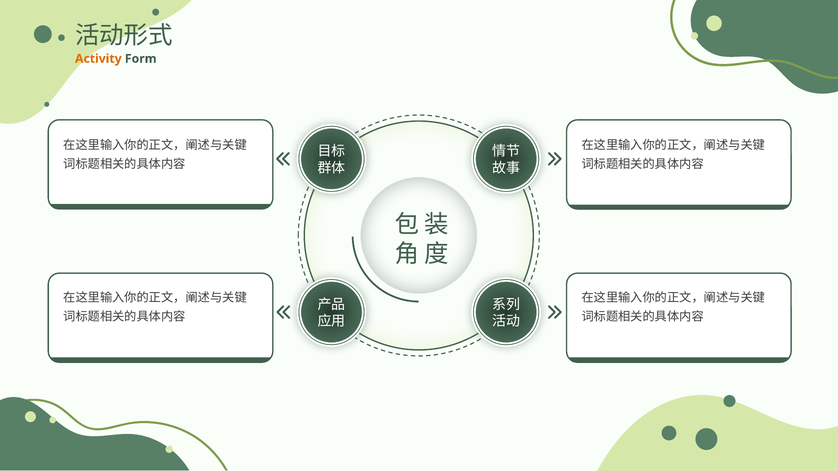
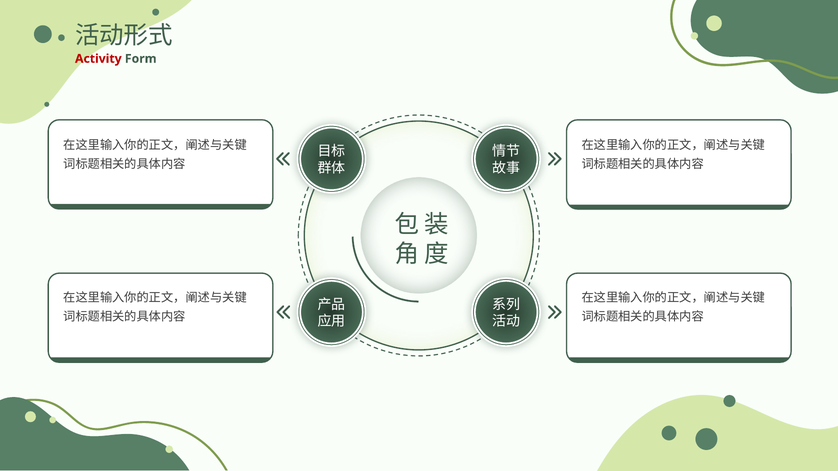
Activity colour: orange -> red (98, 59)
